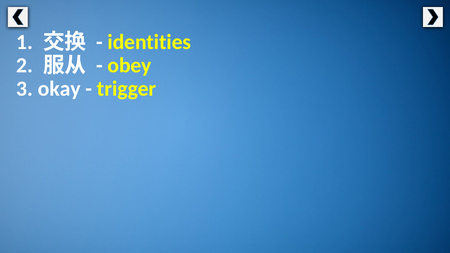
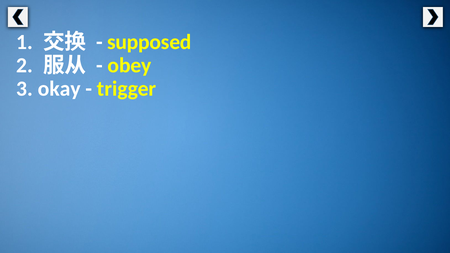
identities: identities -> supposed (149, 42)
